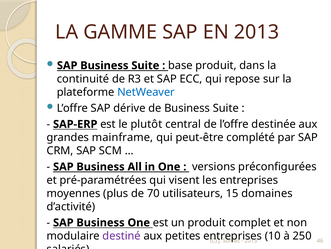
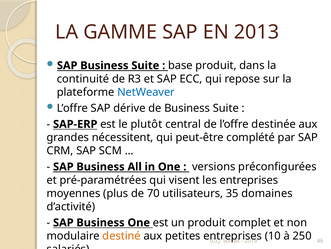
mainframe: mainframe -> nécessitent (123, 137)
15: 15 -> 35 (232, 193)
destiné colour: purple -> orange (122, 235)
